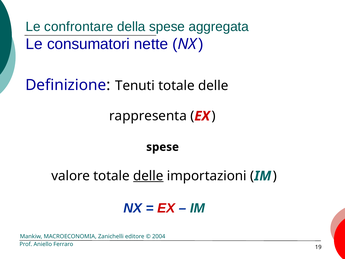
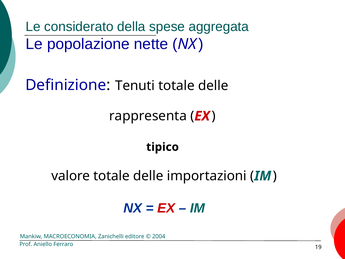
confrontare: confrontare -> considerato (79, 27)
consumatori: consumatori -> popolazione (88, 44)
spese: spese -> tipico (163, 147)
delle underline: present -> none (148, 176)
